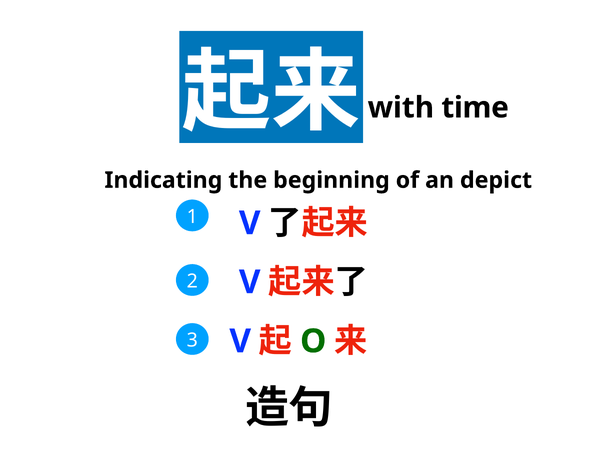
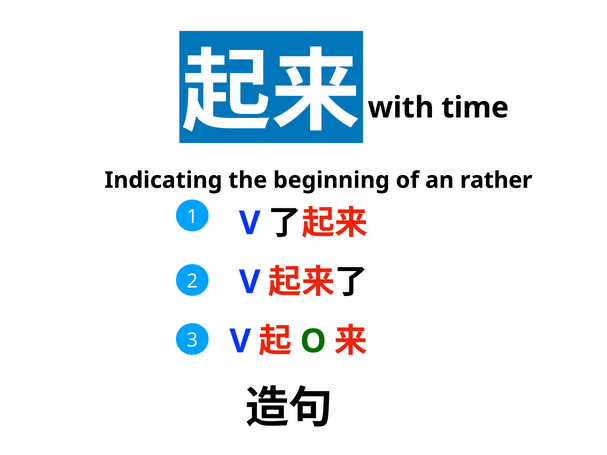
depict: depict -> rather (496, 180)
